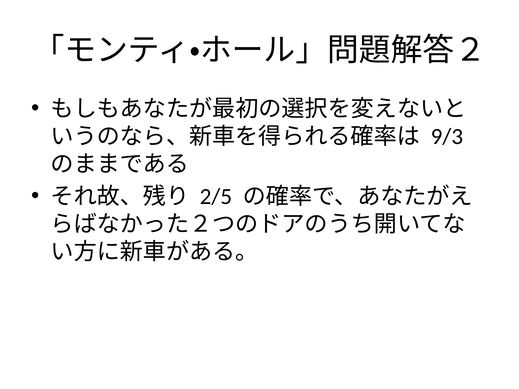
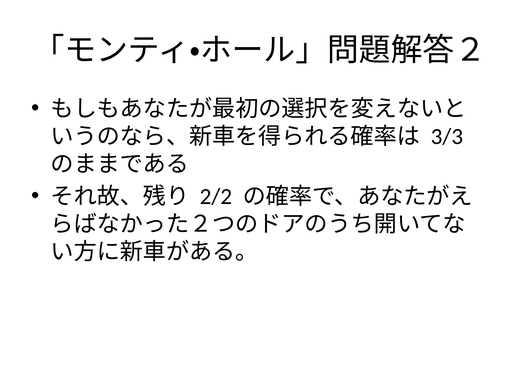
9/3: 9/3 -> 3/3 (447, 137)
2/5: 2/5 -> 2/2 (216, 197)
